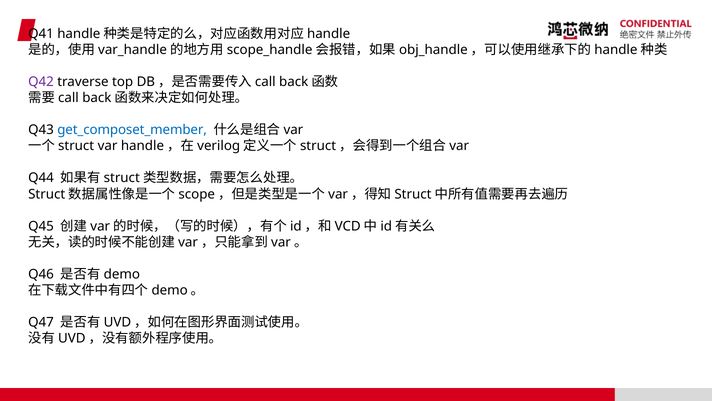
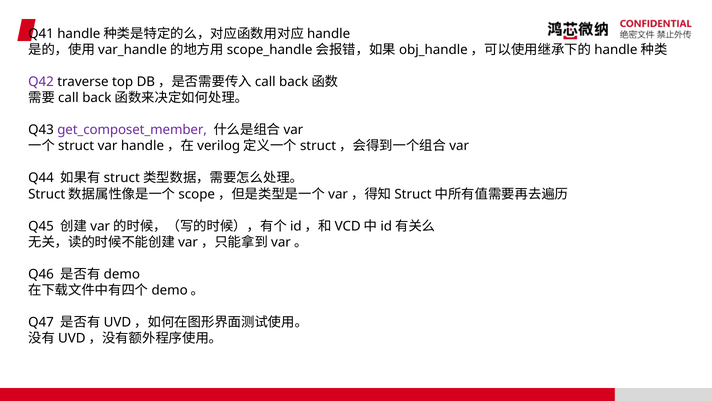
get_composet_member colour: blue -> purple (132, 130)
